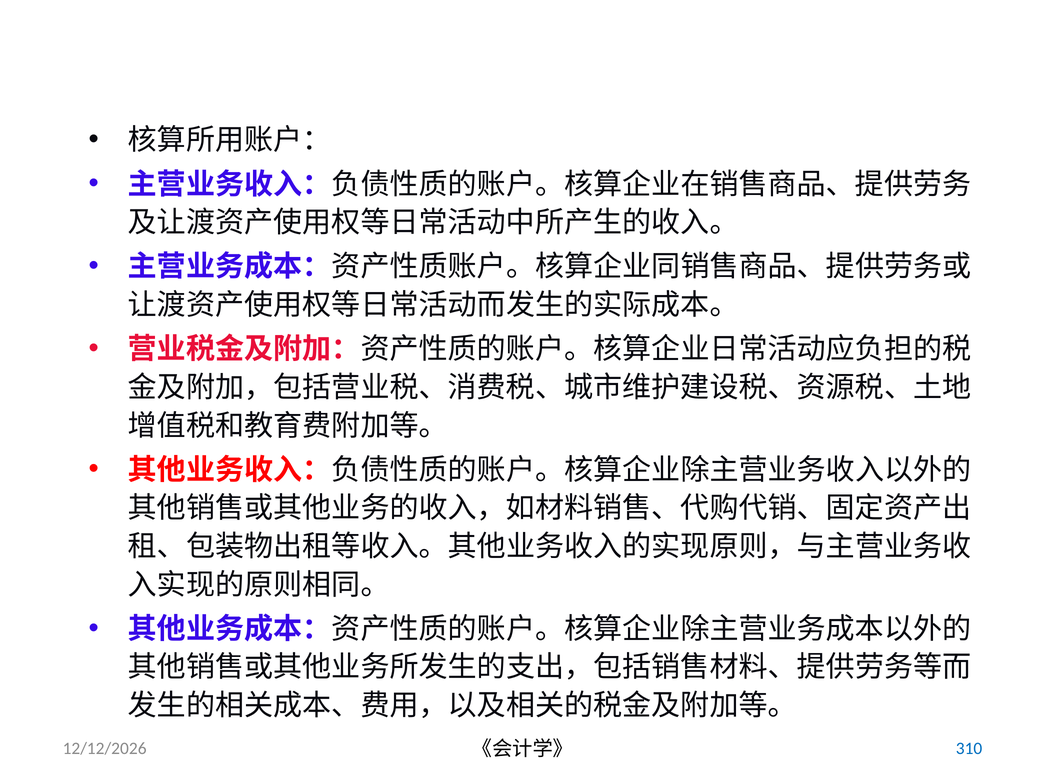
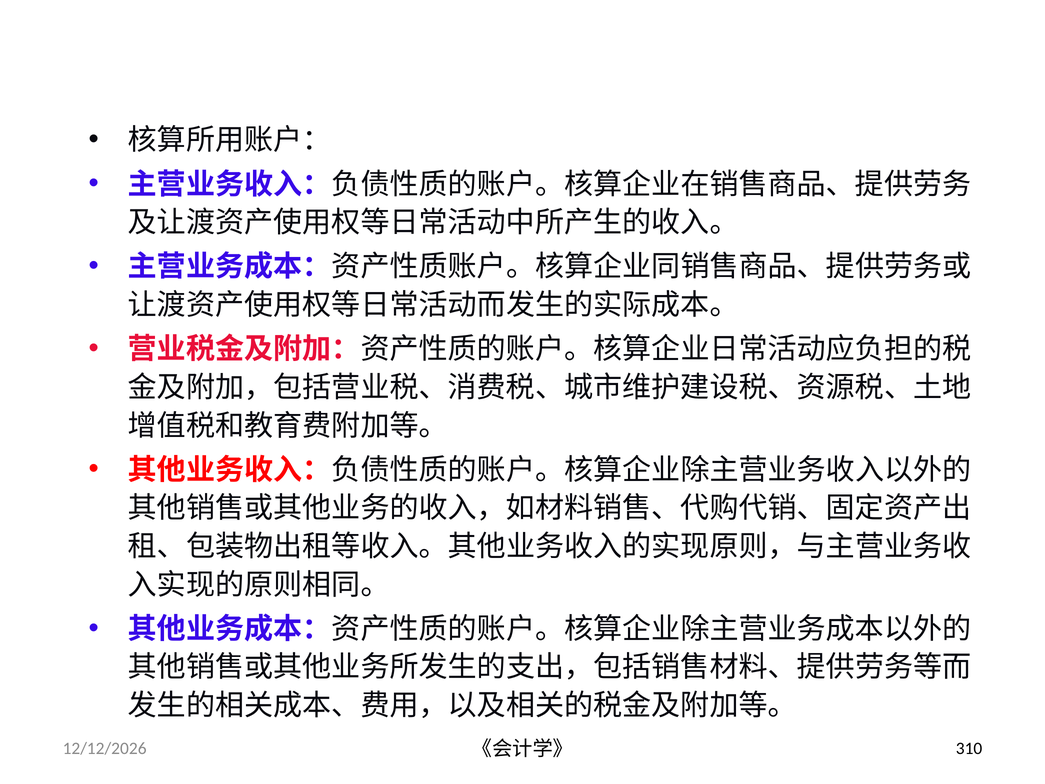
310 colour: blue -> black (969, 748)
